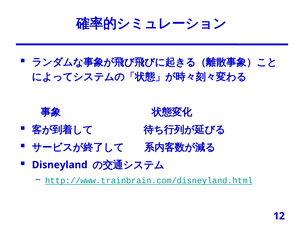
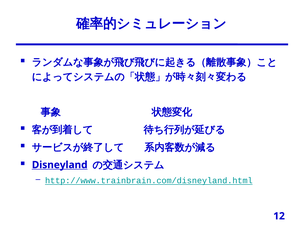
Disneyland underline: none -> present (60, 164)
